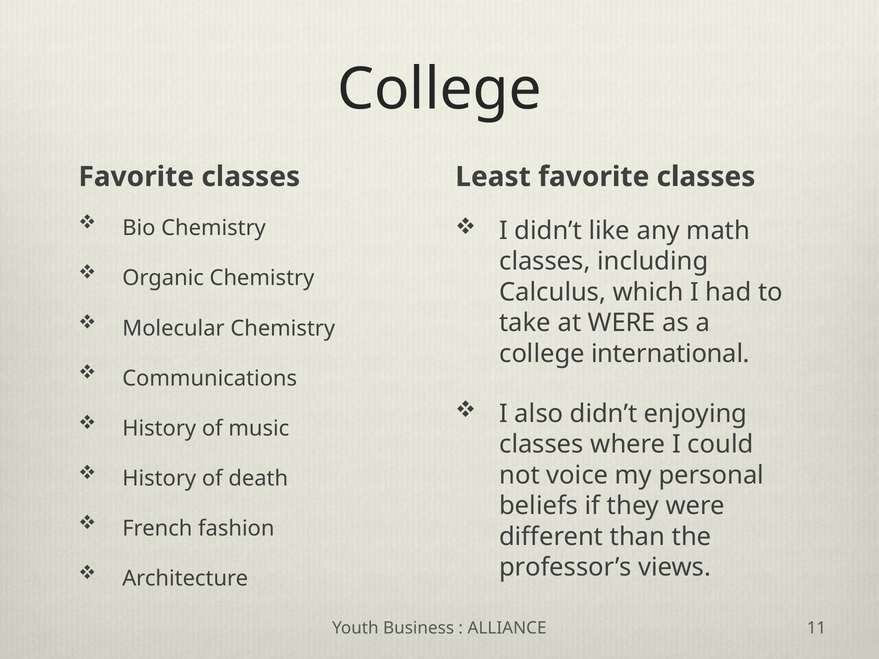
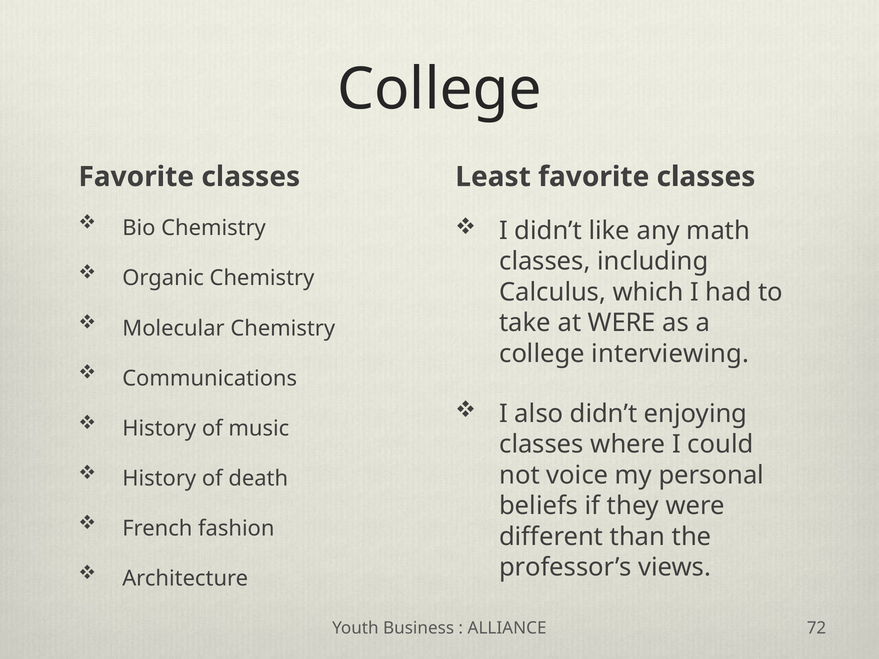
international: international -> interviewing (670, 354)
11: 11 -> 72 (817, 628)
